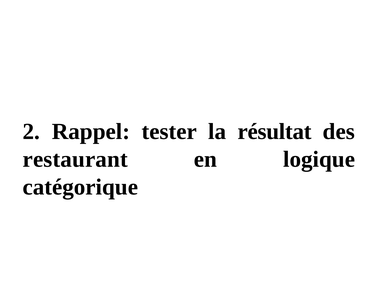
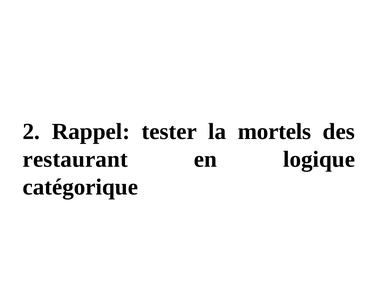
résultat: résultat -> mortels (274, 132)
